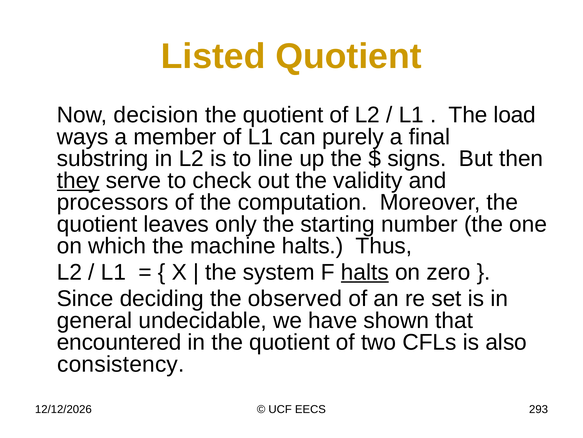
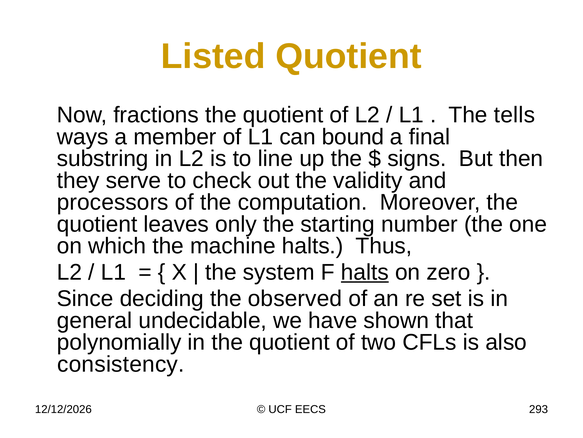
decision: decision -> fractions (156, 115)
load: load -> tells (514, 115)
purely: purely -> bound (353, 137)
they underline: present -> none (78, 180)
encountered: encountered -> polynomially (119, 342)
